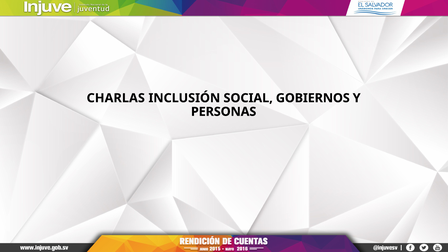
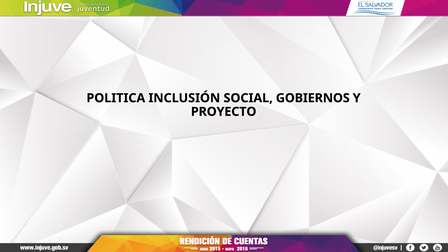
CHARLAS: CHARLAS -> POLITICA (116, 98)
PERSONAS: PERSONAS -> PROYECTO (224, 112)
